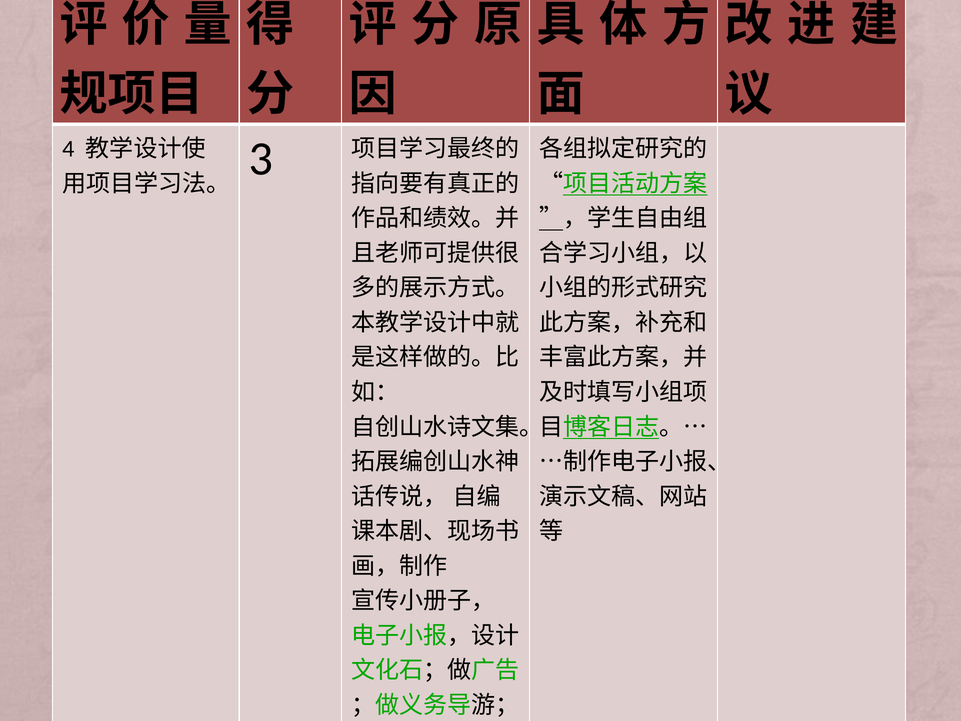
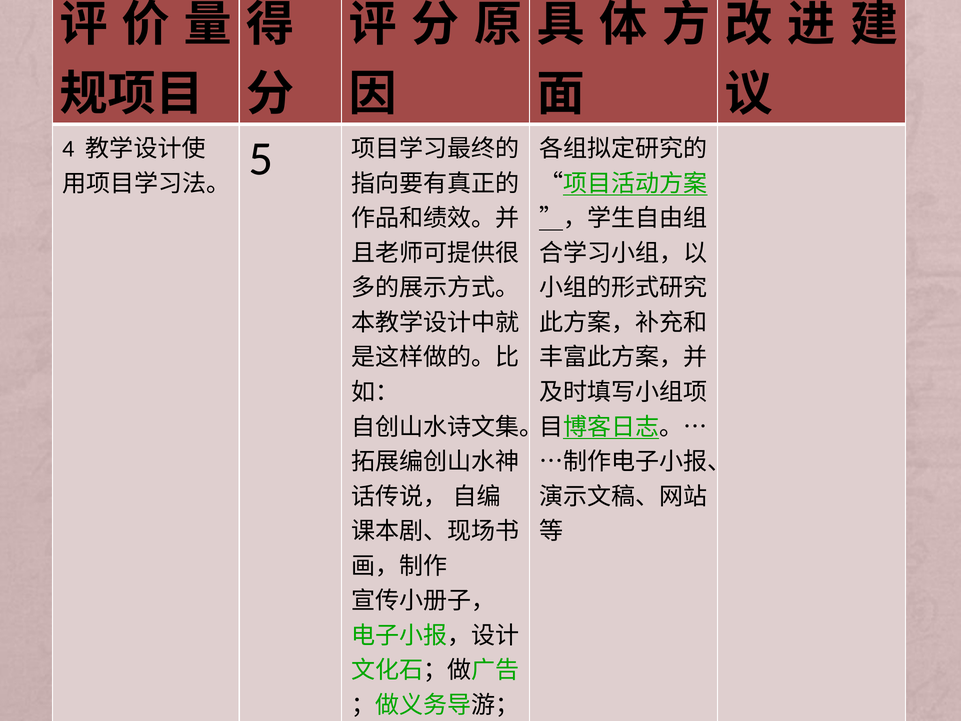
3: 3 -> 5 (261, 159)
